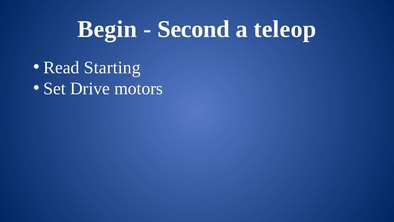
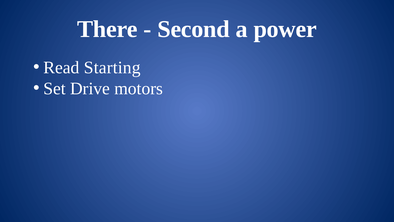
Begin: Begin -> There (107, 29)
teleop: teleop -> power (285, 29)
